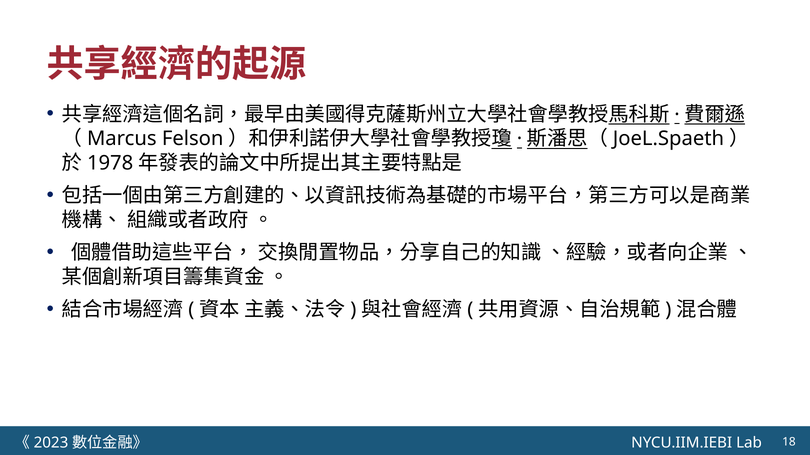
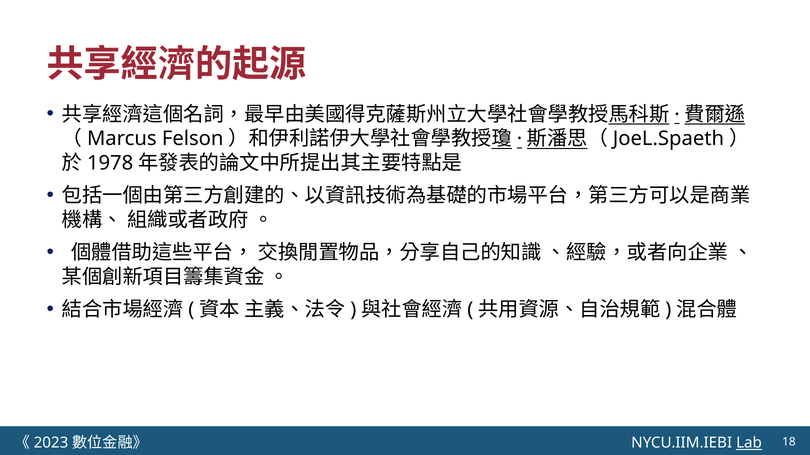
Lab underline: none -> present (749, 444)
